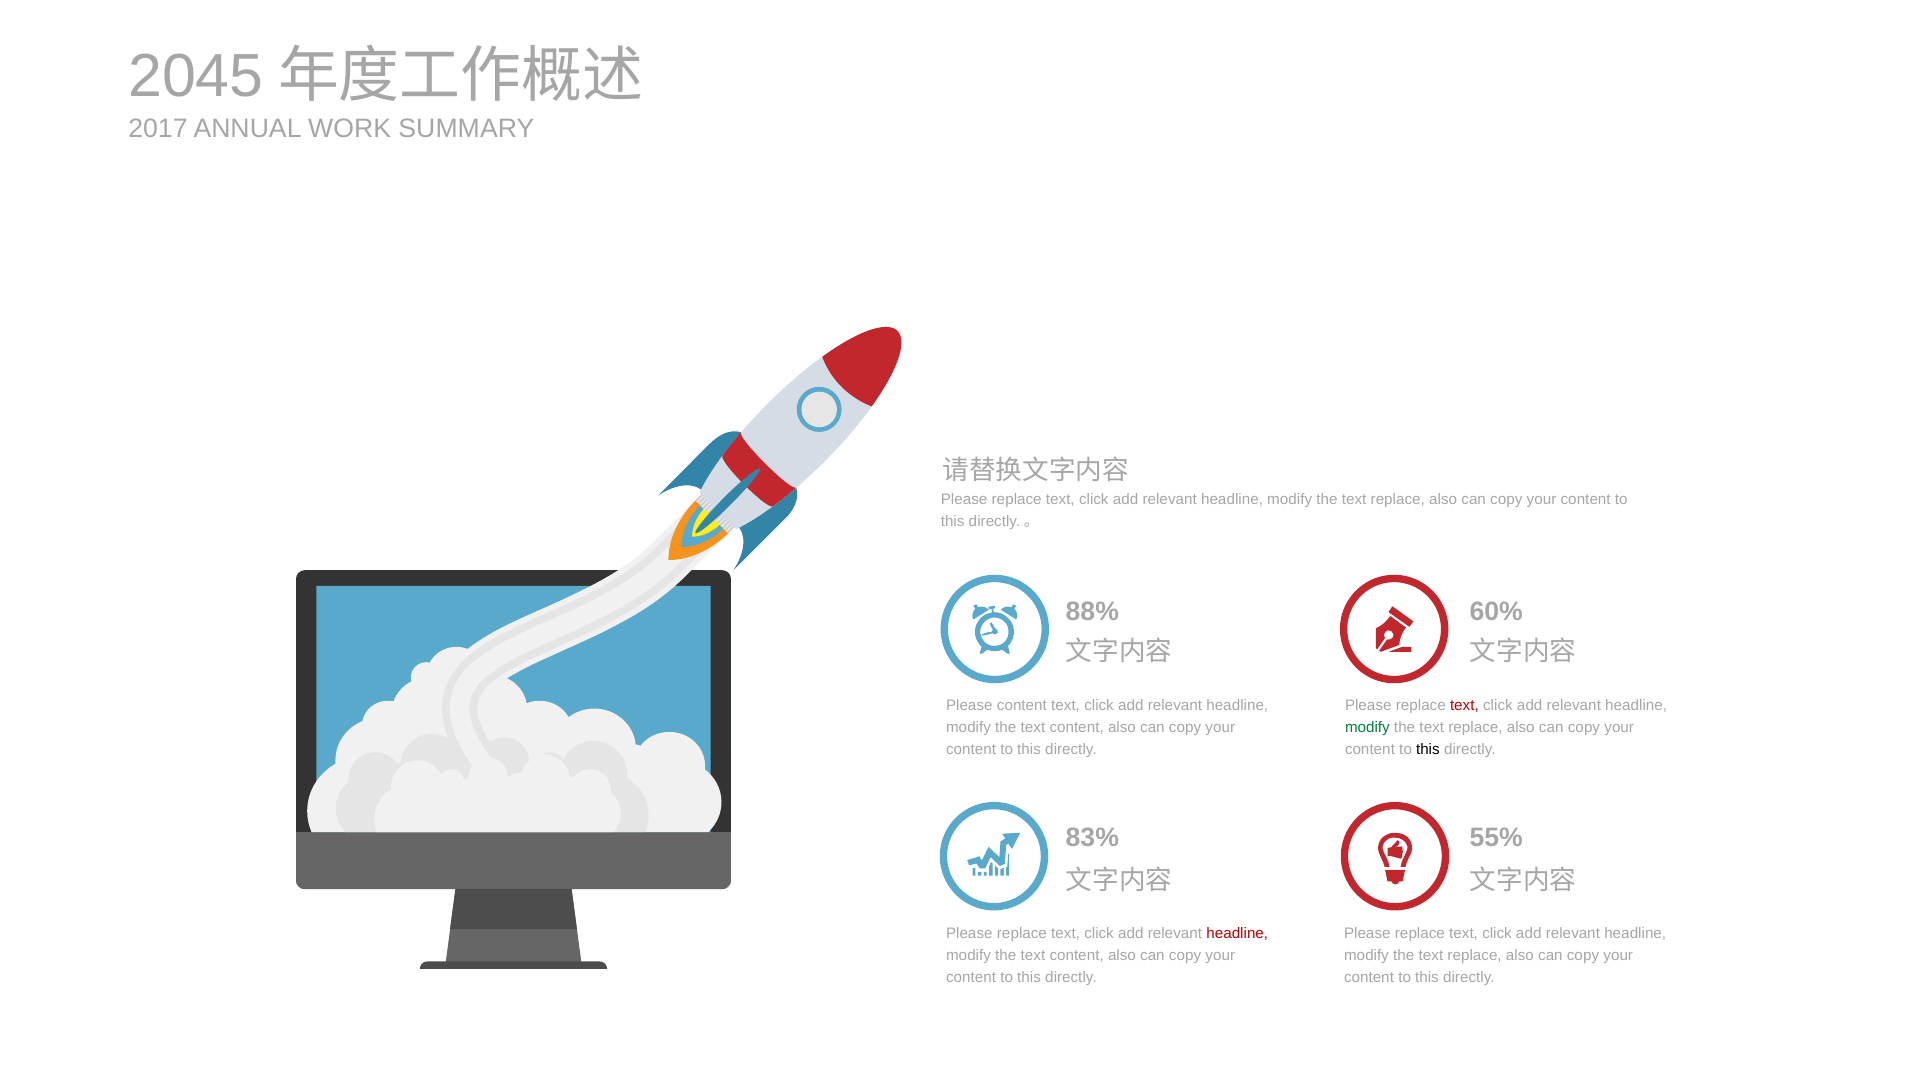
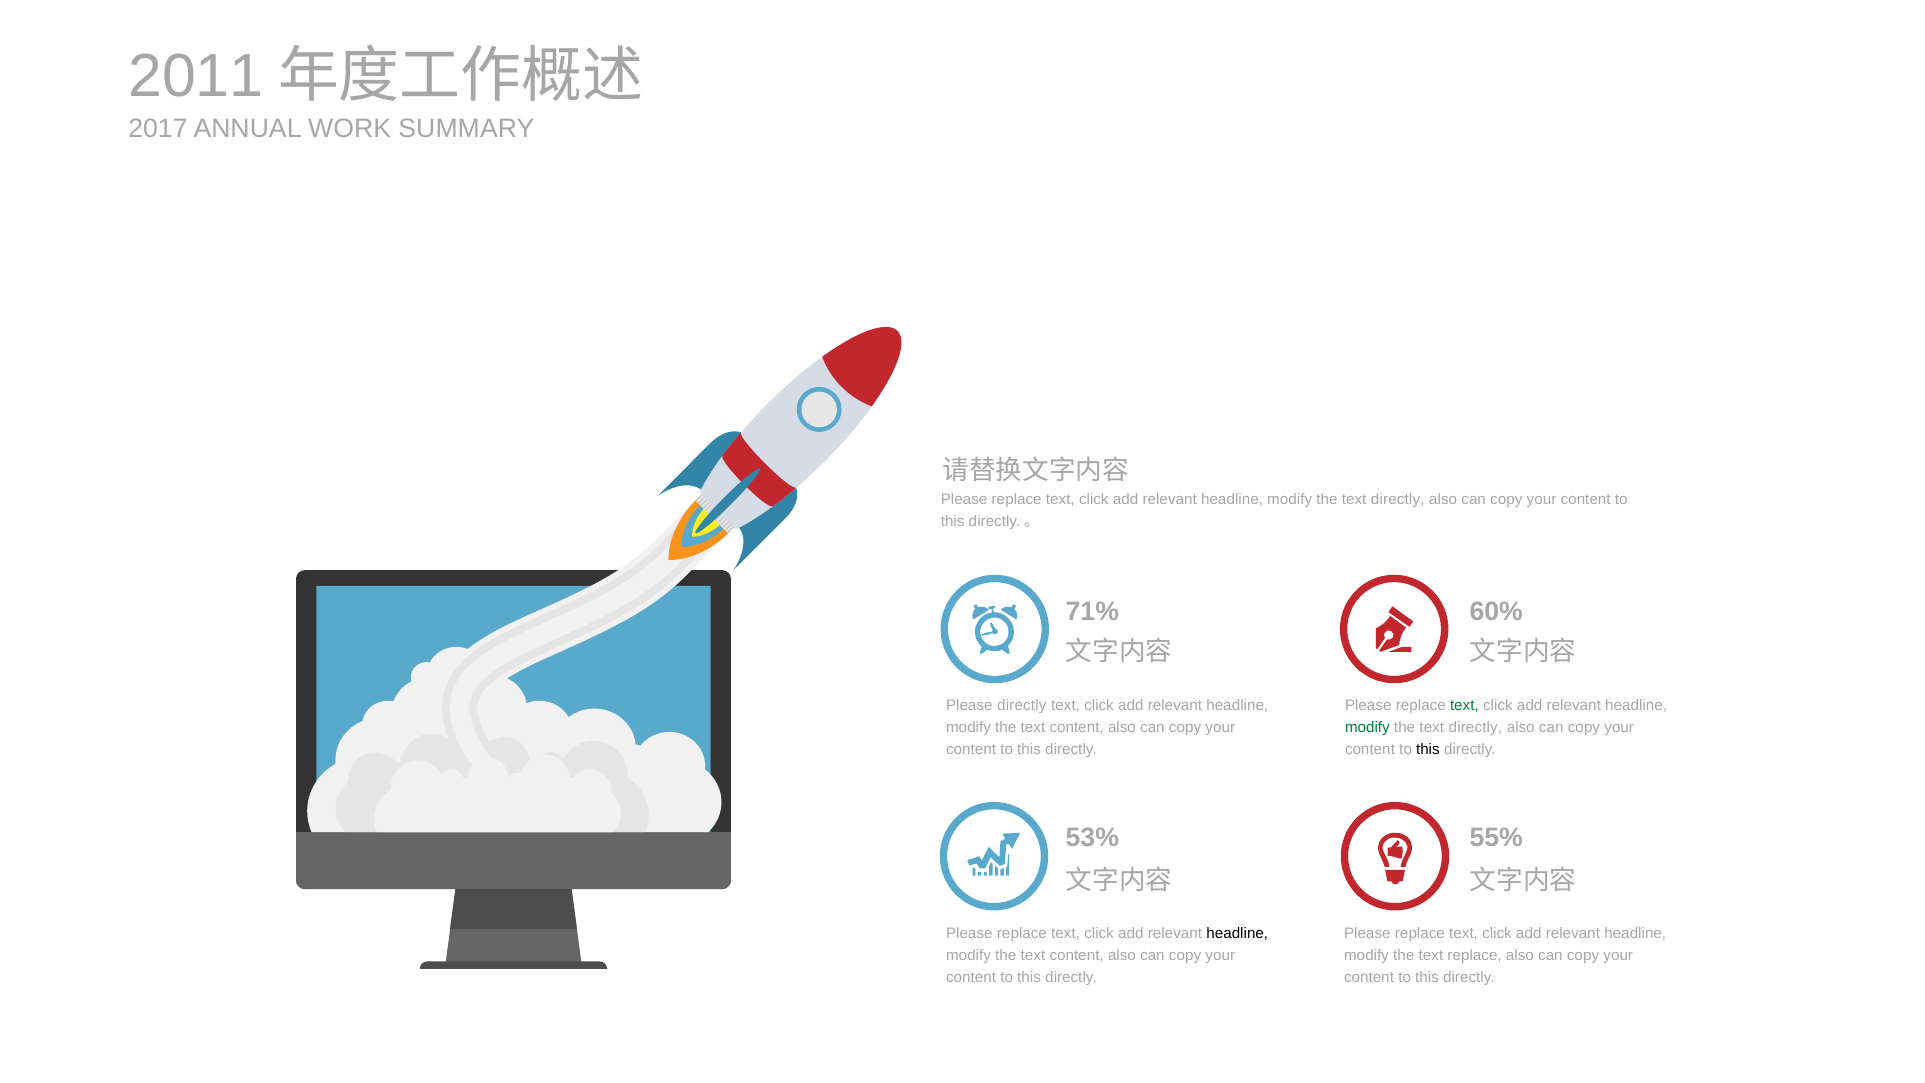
2045: 2045 -> 2011 (196, 76)
replace: replace -> directly (1398, 499)
88%: 88% -> 71% (1092, 611)
Please content: content -> directly (1022, 705)
text colour: red -> green (1464, 705)
replace: replace -> directly (1475, 727)
83%: 83% -> 53% (1092, 837)
headline colour: red -> black (1237, 933)
